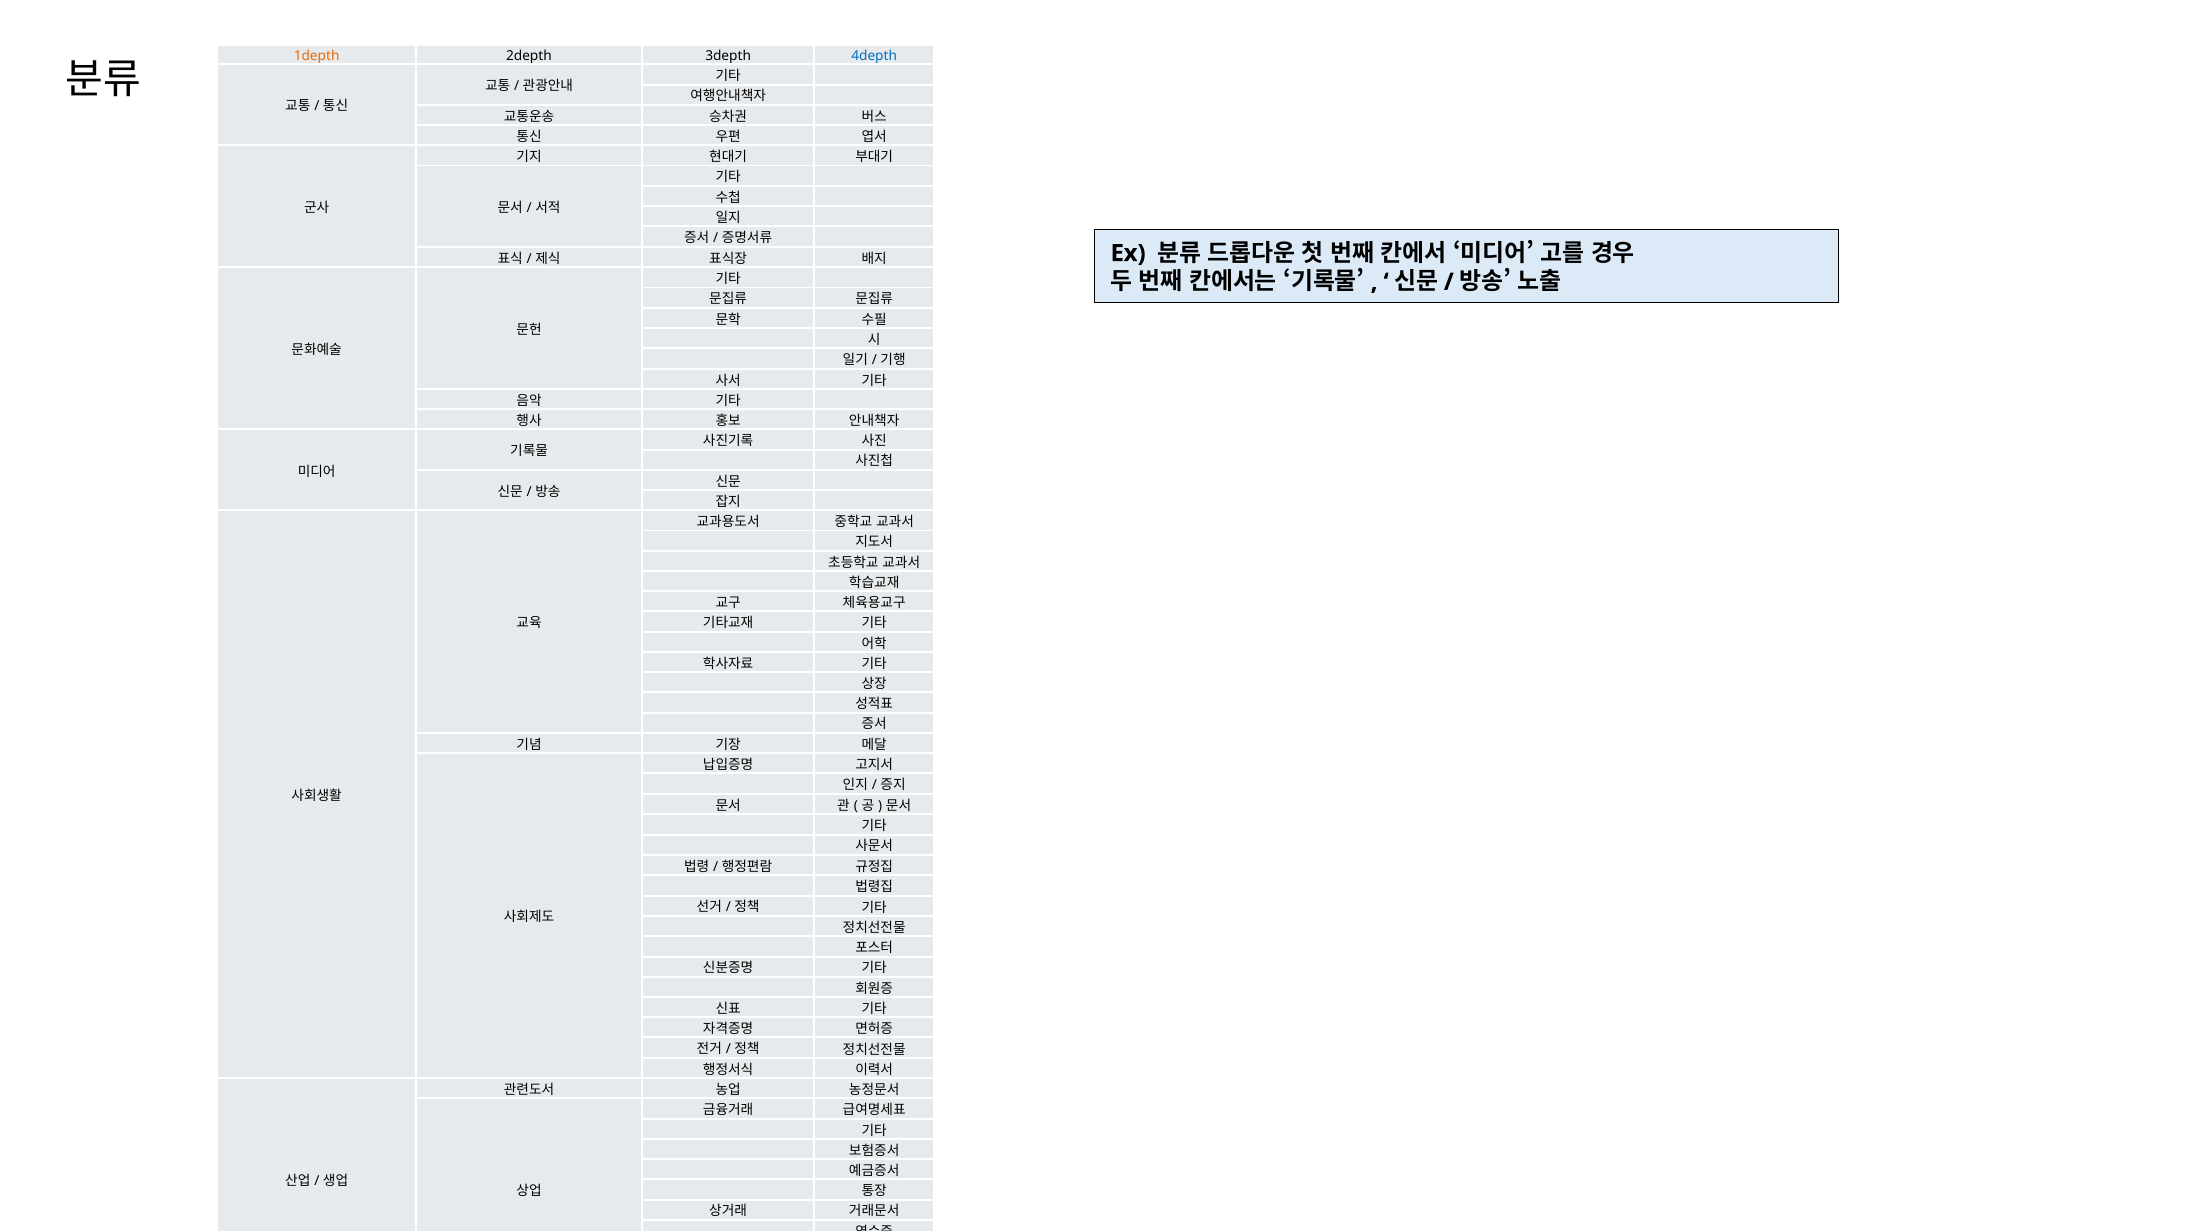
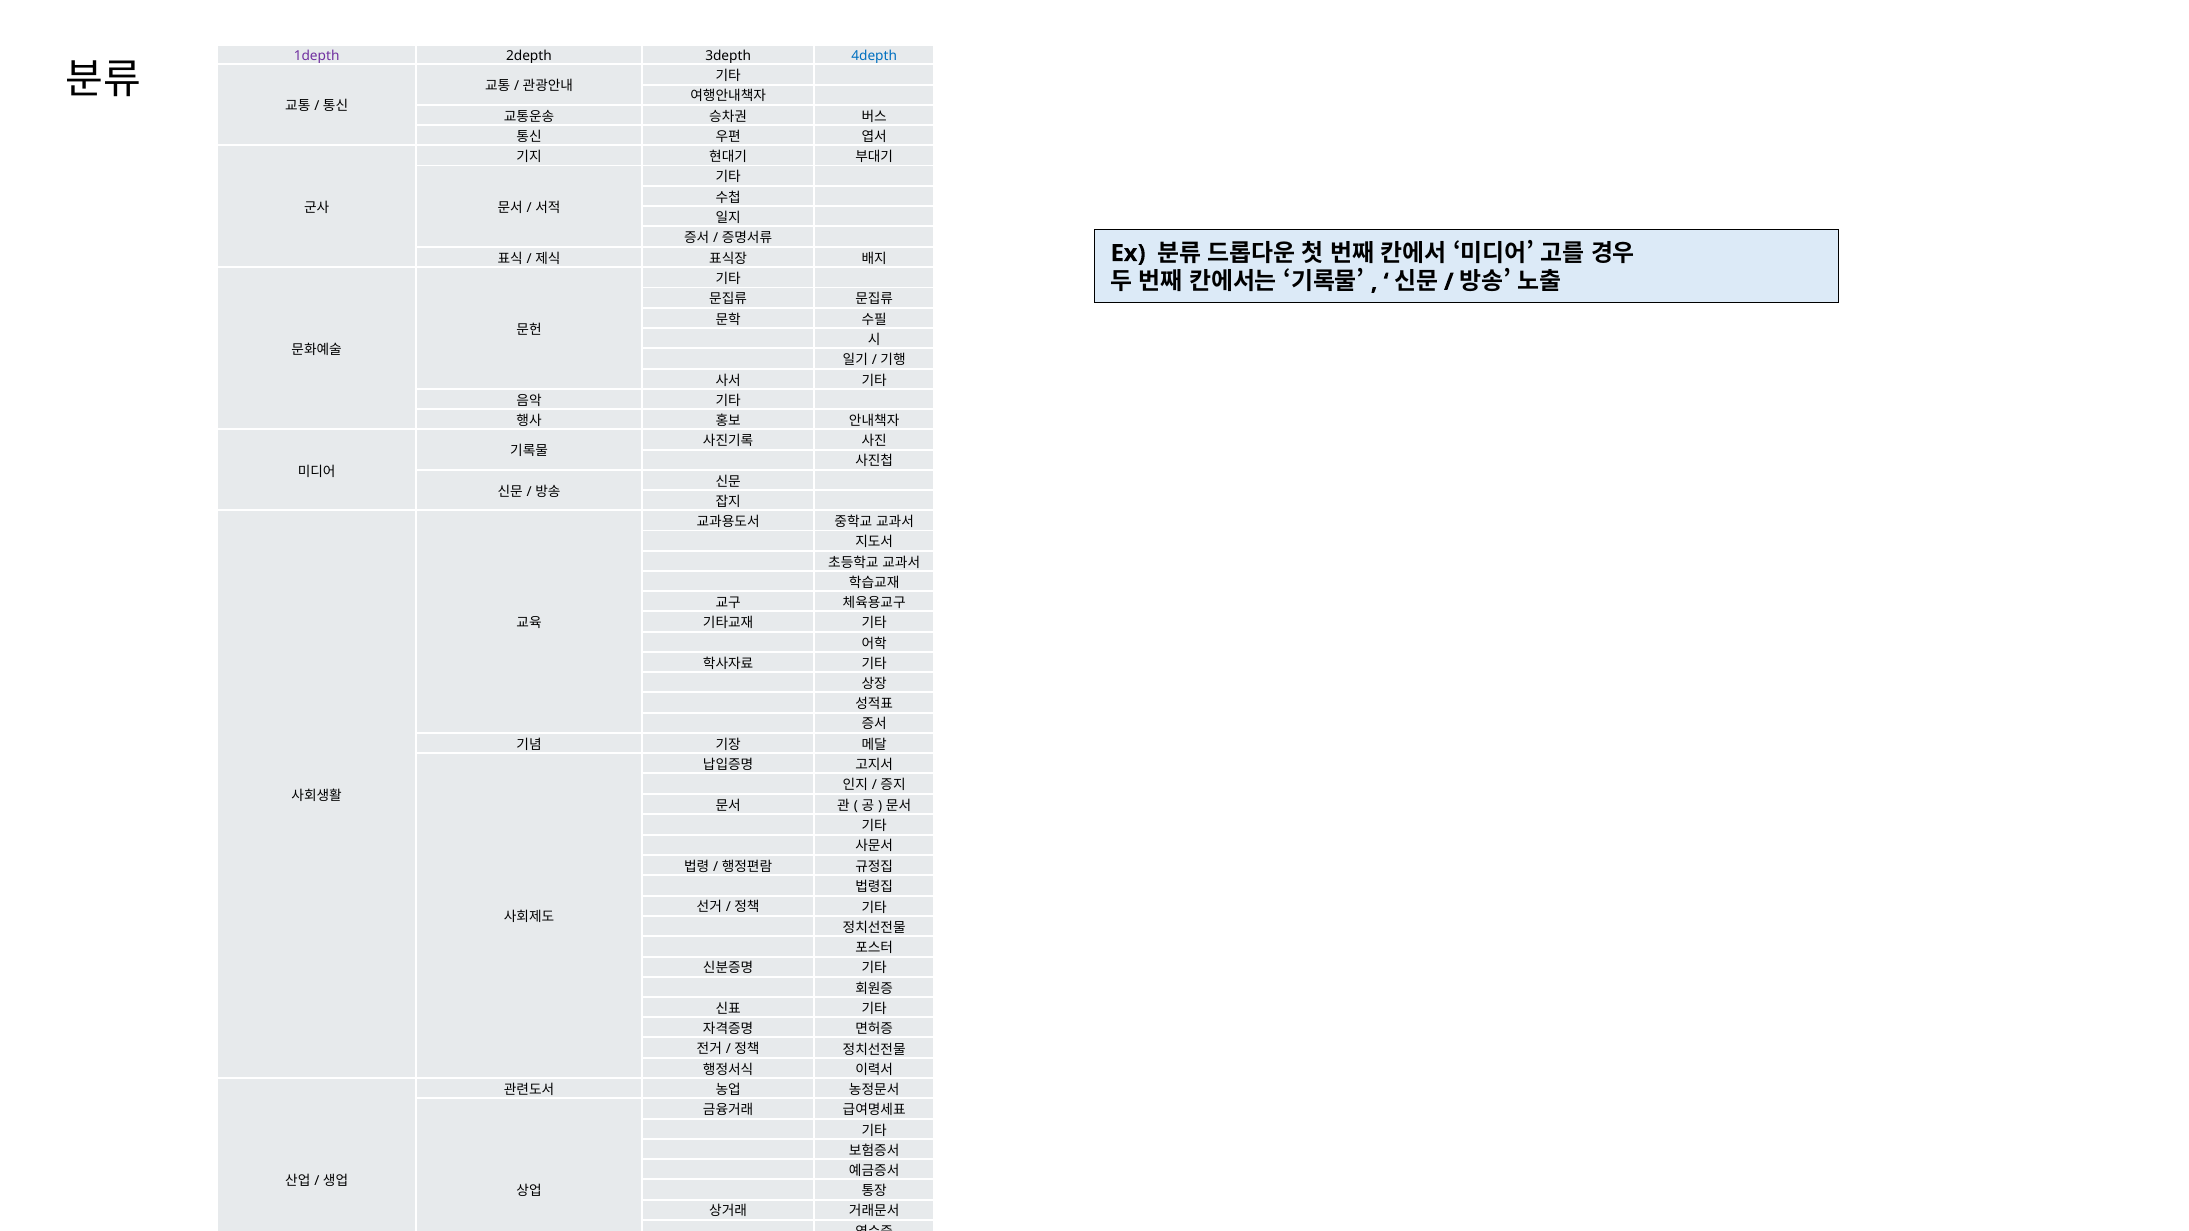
1depth colour: orange -> purple (317, 56)
